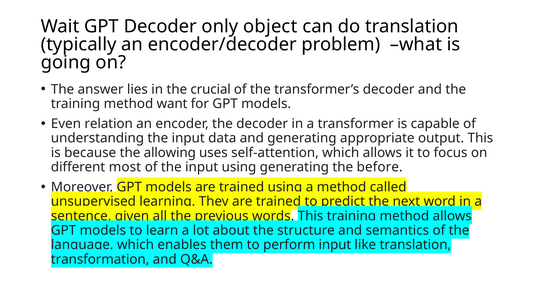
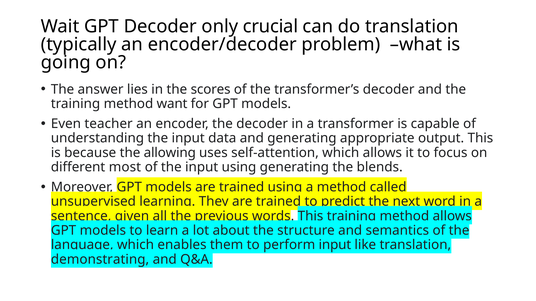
object: object -> crucial (271, 27)
crucial: crucial -> scores (211, 89)
relation: relation -> teacher (109, 124)
before: before -> blends (380, 167)
transformation: transformation -> demonstrating (100, 260)
